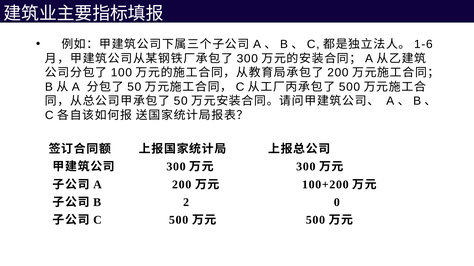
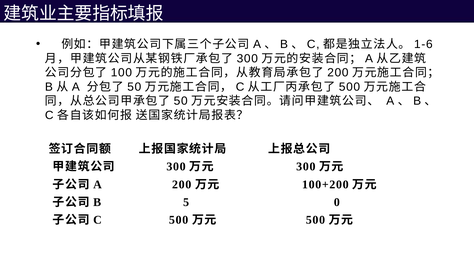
2: 2 -> 5 (186, 203)
